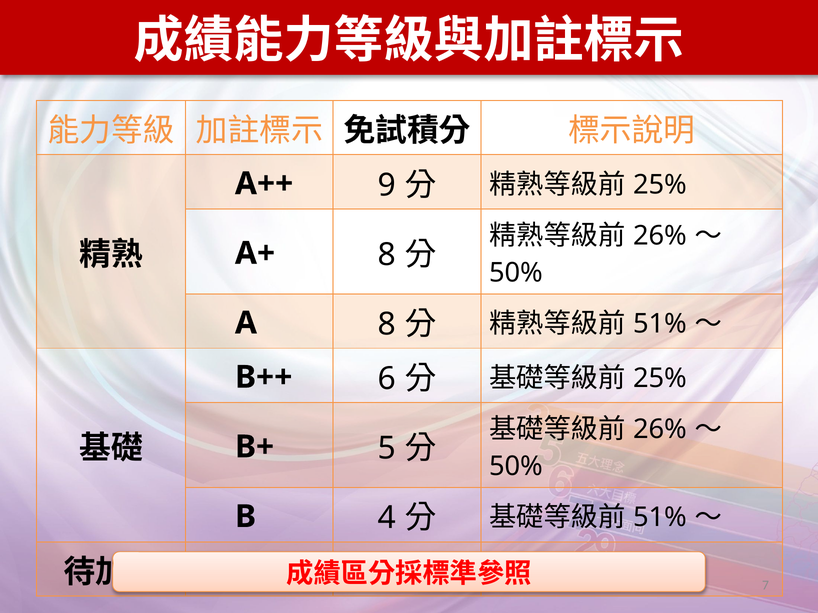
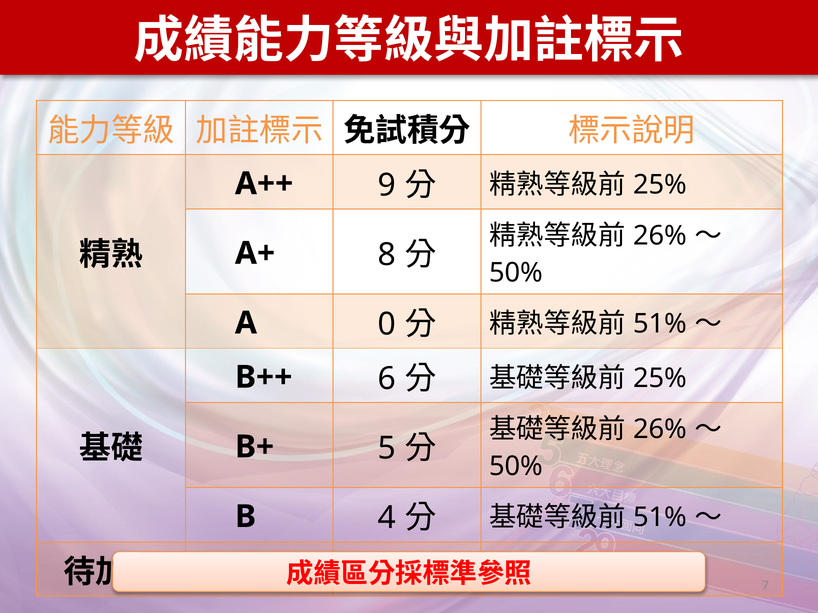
A 8: 8 -> 0 (387, 325)
